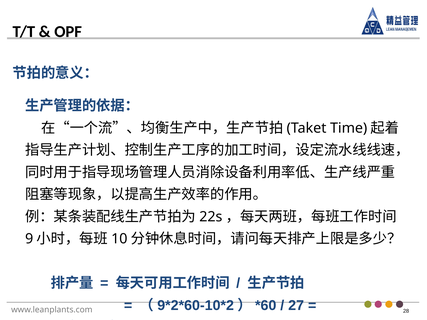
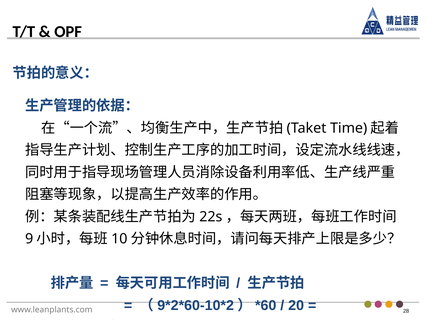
27: 27 -> 20 (296, 306)
